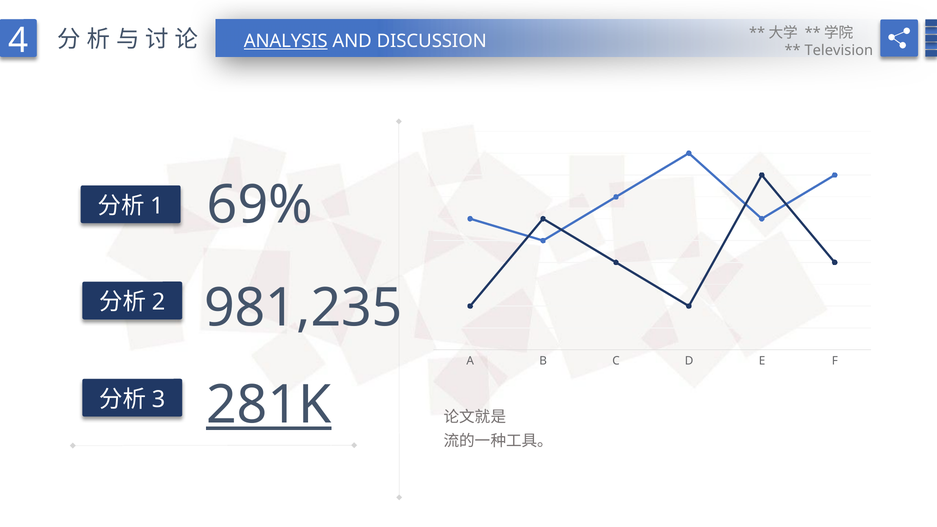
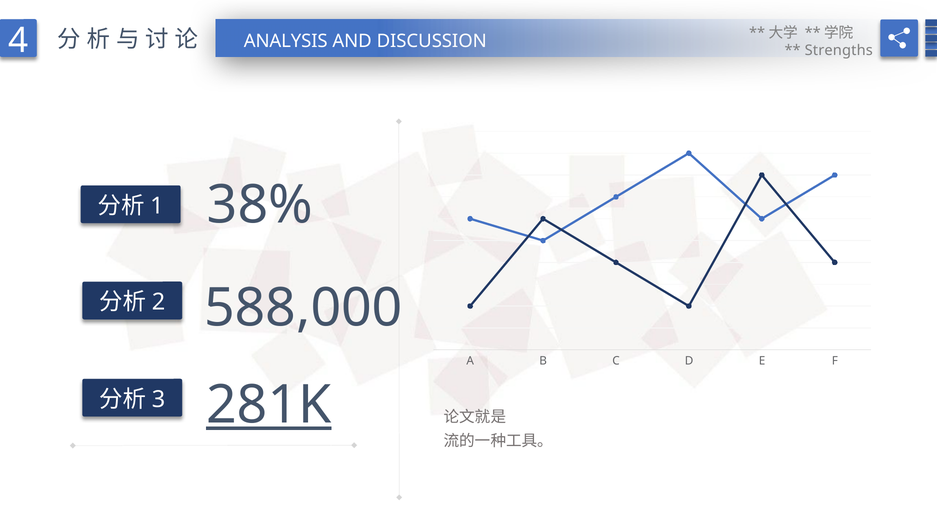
ANALYSIS underline: present -> none (286, 41)
Television: Television -> Strengths (839, 50)
69%: 69% -> 38% (260, 205)
981,235: 981,235 -> 588,000 (303, 308)
